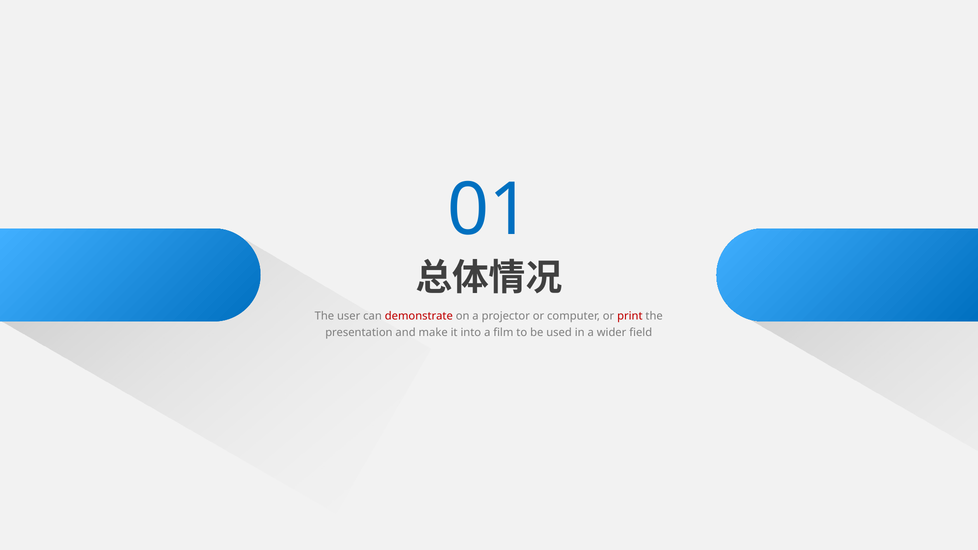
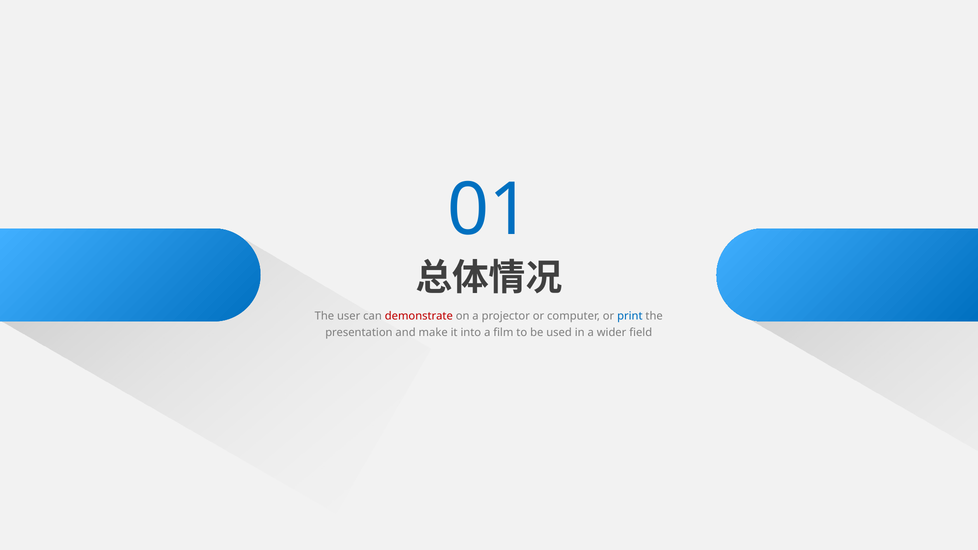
print colour: red -> blue (630, 316)
